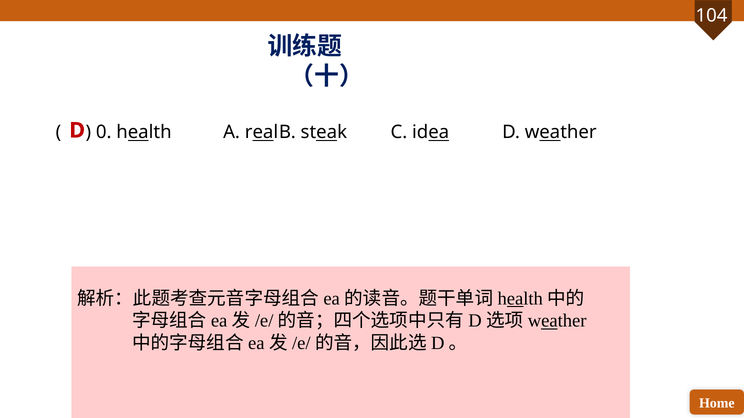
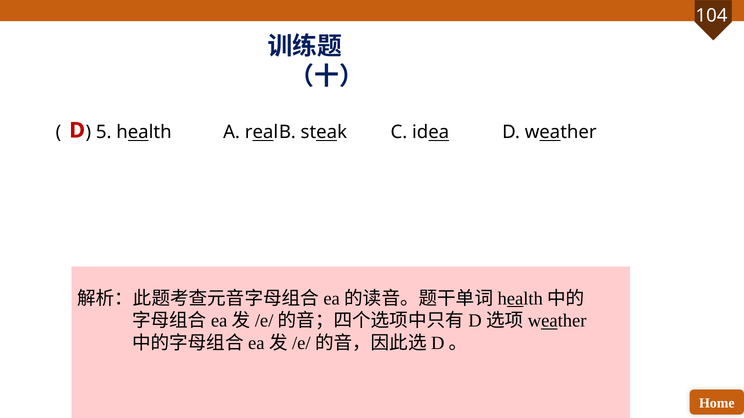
0: 0 -> 5 (104, 132)
